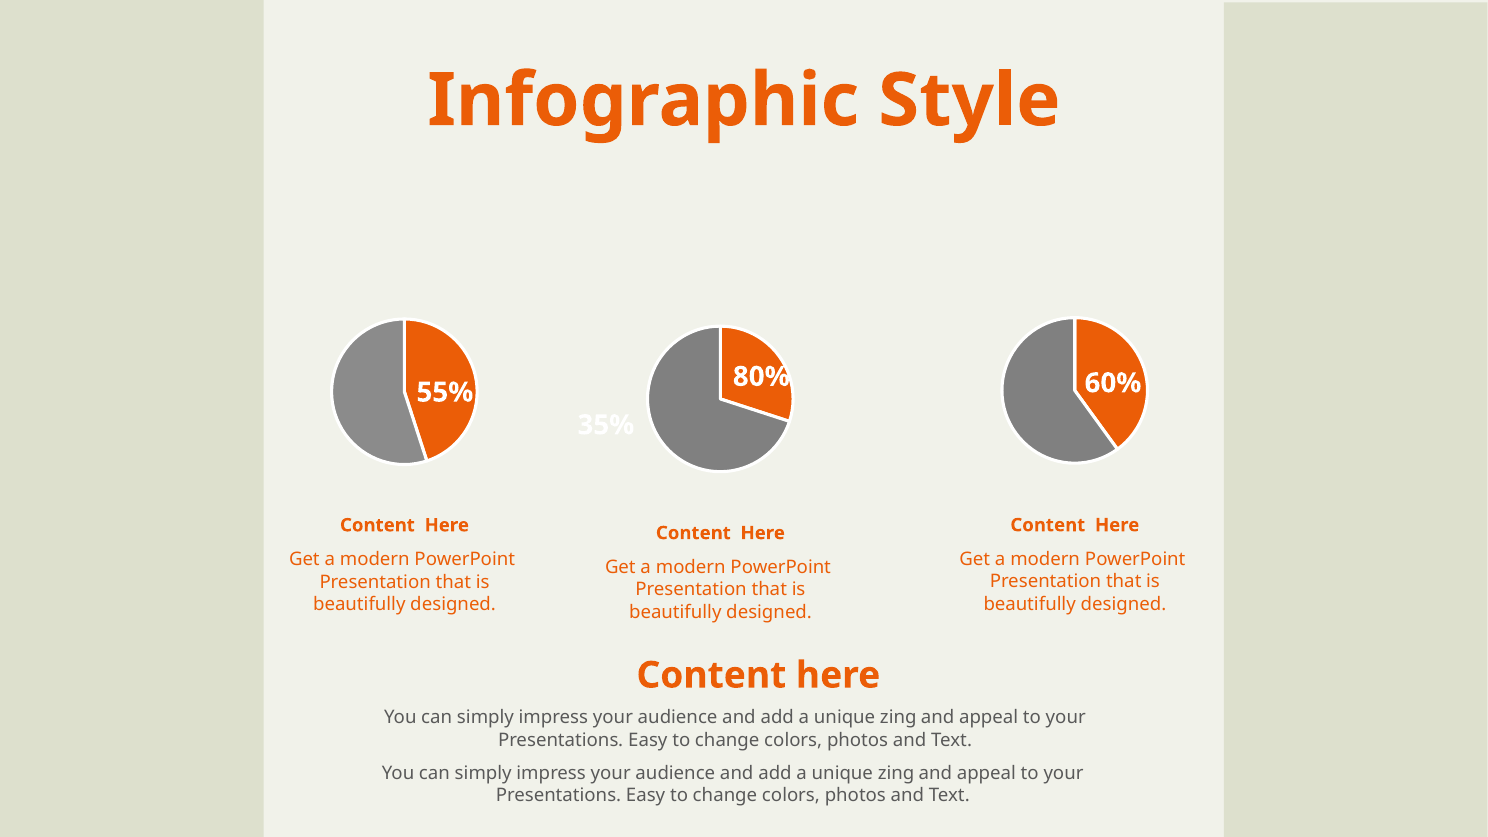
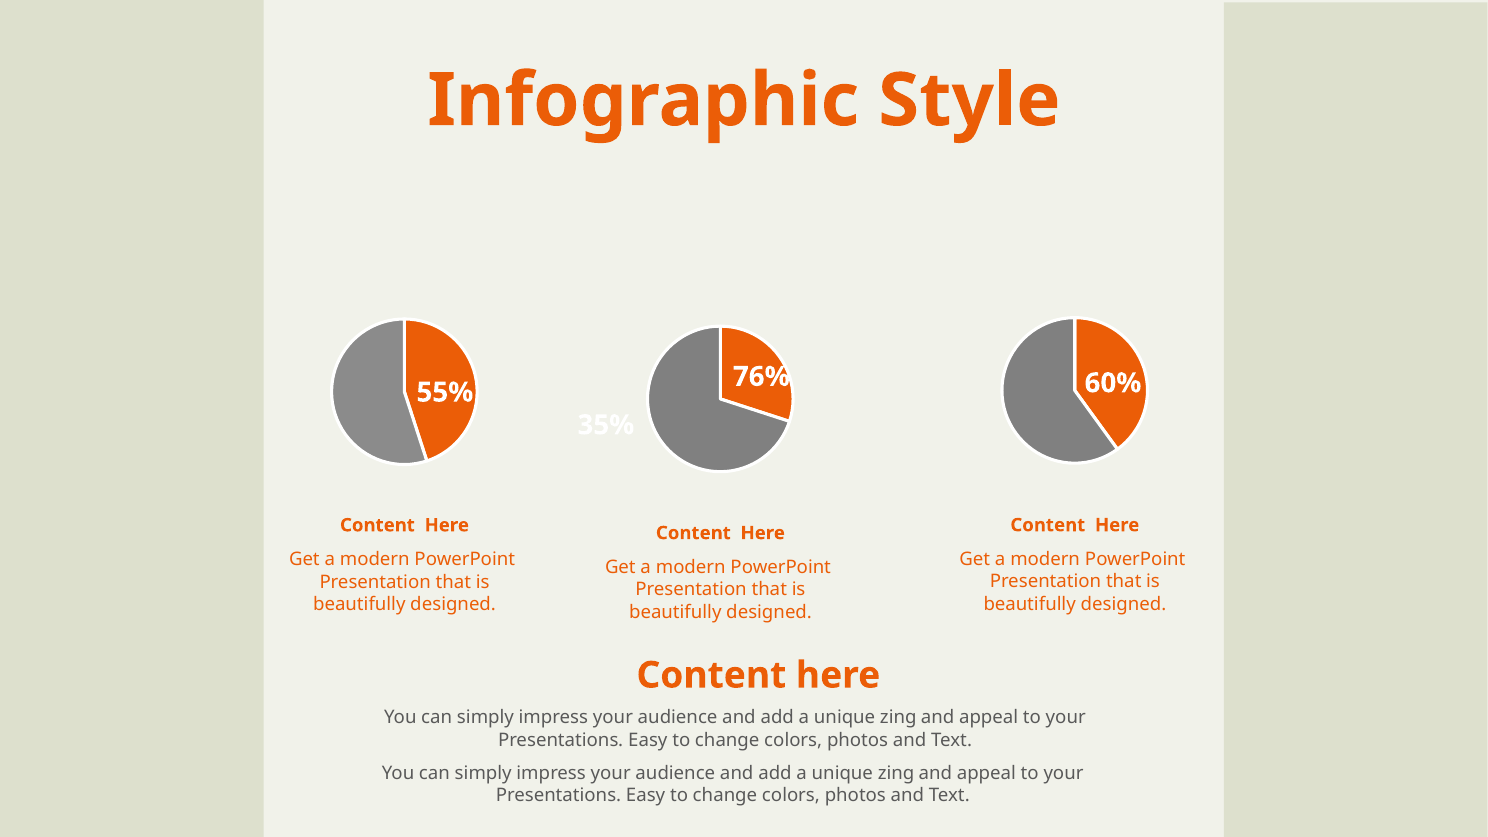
80%: 80% -> 76% (761, 377)
